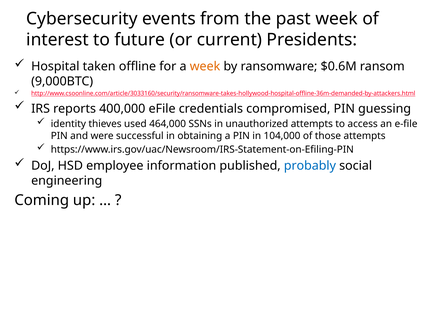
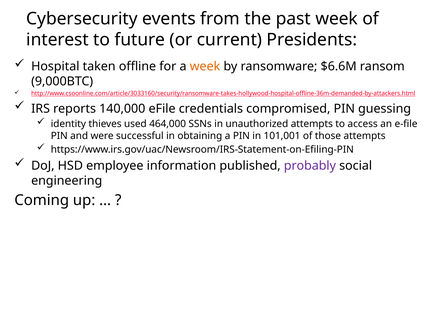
$0.6M: $0.6M -> $6.6M (339, 67)
400,000: 400,000 -> 140,000 (122, 109)
104,000: 104,000 -> 101,001 (282, 136)
probably colour: blue -> purple (310, 166)
